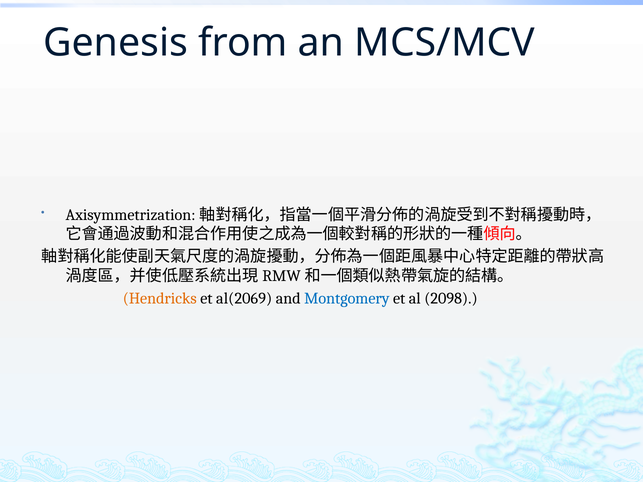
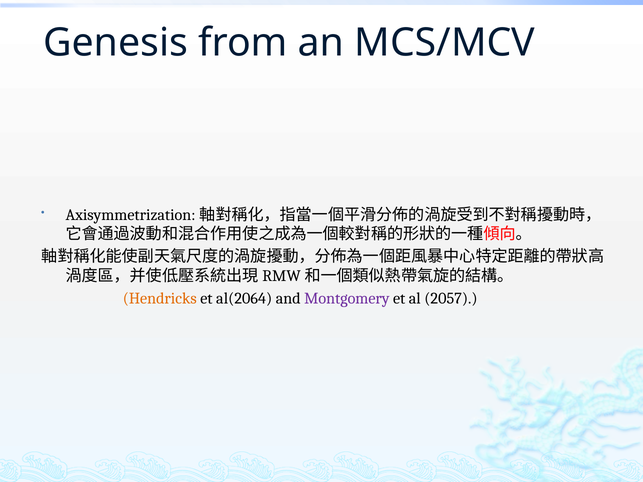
al(2069: al(2069 -> al(2064 (244, 298)
Montgomery colour: blue -> purple (347, 298)
2098: 2098 -> 2057 (451, 298)
